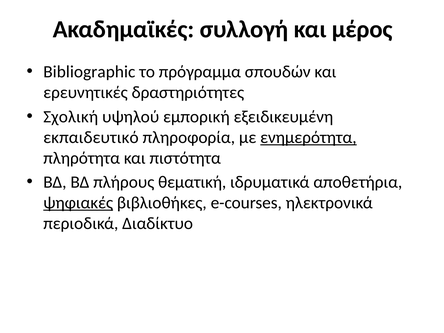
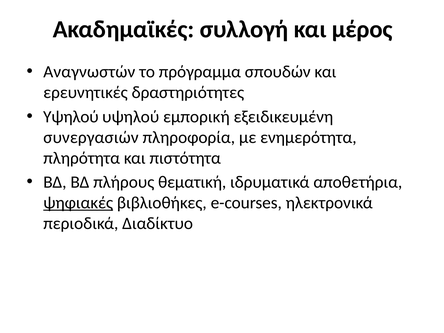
Bibliographic: Bibliographic -> Αναγνωστών (89, 72)
Σχολική: Σχολική -> Υψηλού (71, 117)
εκπαιδευτικό: εκπαιδευτικό -> συνεργασιών (91, 137)
ενημερότητα underline: present -> none (308, 137)
